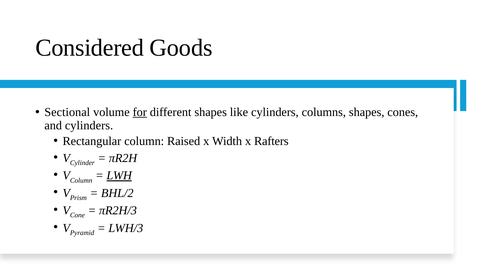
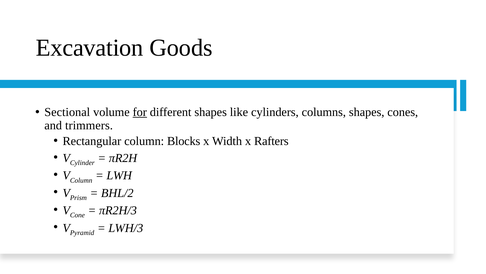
Considered: Considered -> Excavation (90, 48)
and cylinders: cylinders -> trimmers (89, 125)
Raised: Raised -> Blocks (184, 141)
LWH underline: present -> none (119, 175)
